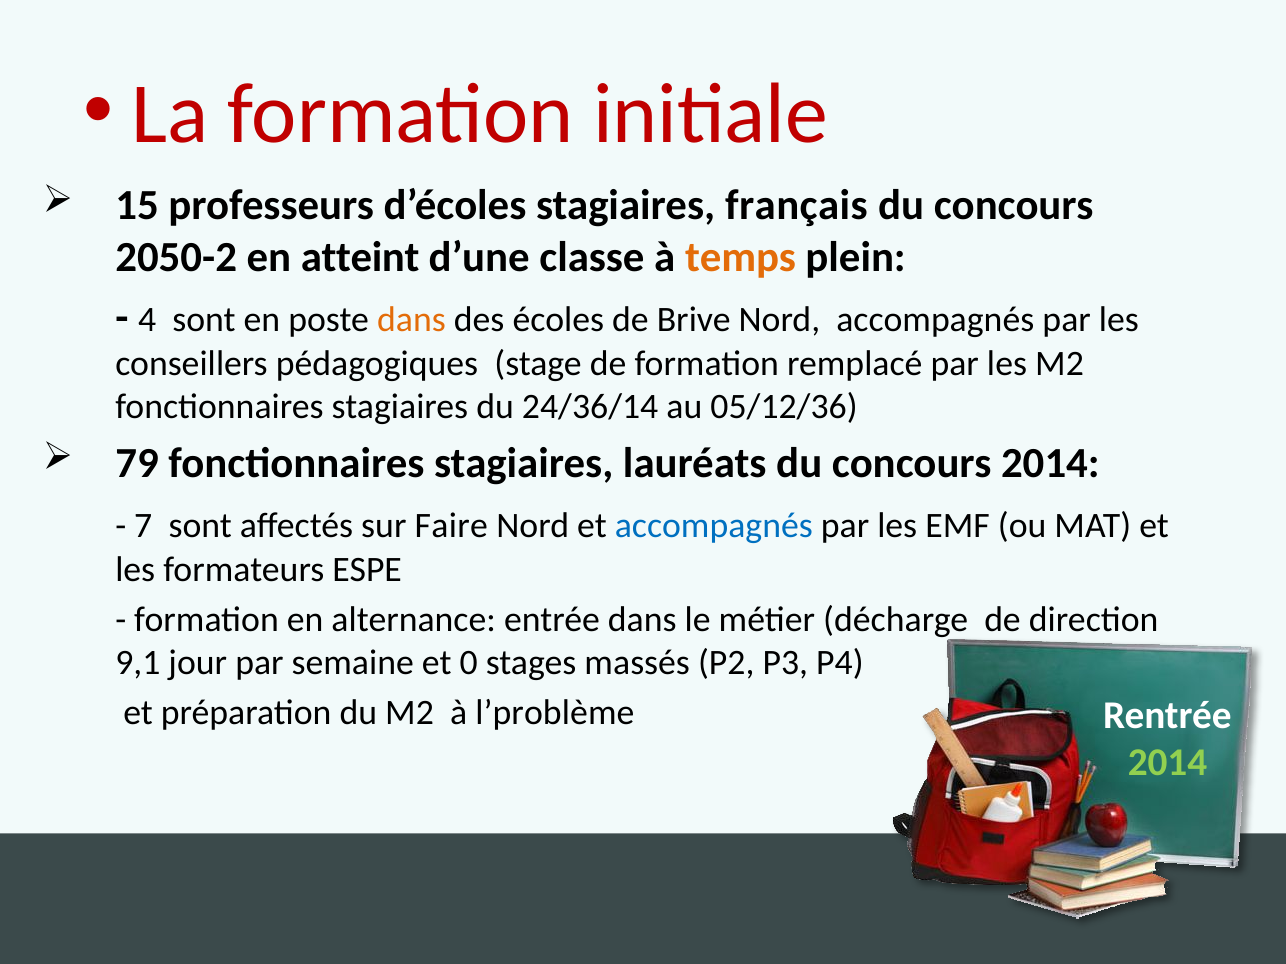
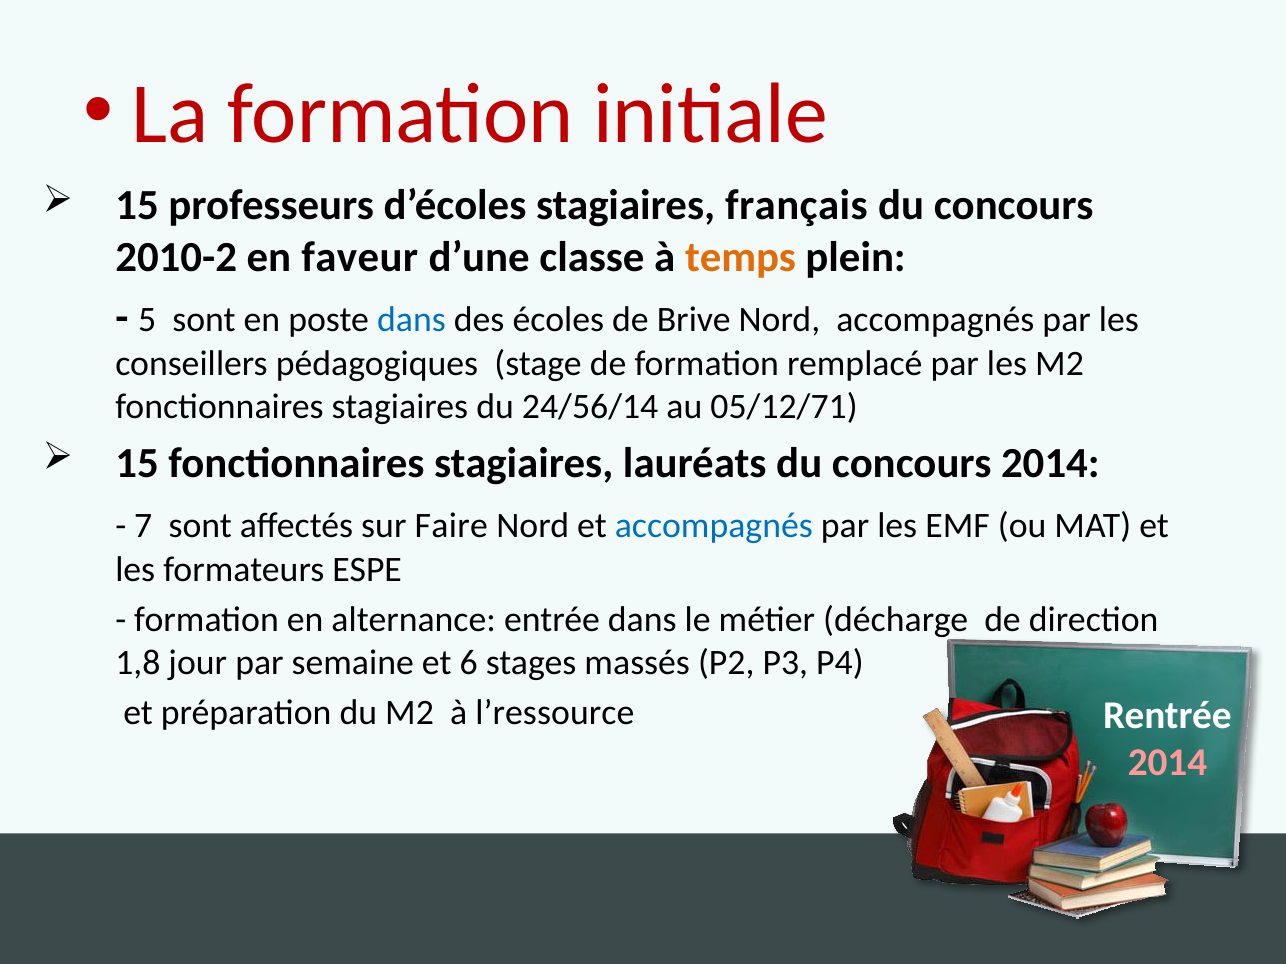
2050-2: 2050-2 -> 2010-2 (176, 257)
atteint: atteint -> faveur (360, 257)
4: 4 -> 5 (147, 320)
dans colour: orange -> blue (411, 320)
24/36/14: 24/36/14 -> 24/56/14 (590, 407)
05/12/36: 05/12/36 -> 05/12/71 (784, 407)
79: 79 -> 15 (137, 463)
9,1: 9,1 -> 1,8 (138, 663)
0: 0 -> 6 (469, 663)
l’problème: l’problème -> l’ressource (555, 713)
2014 colour: light green -> pink (1167, 763)
